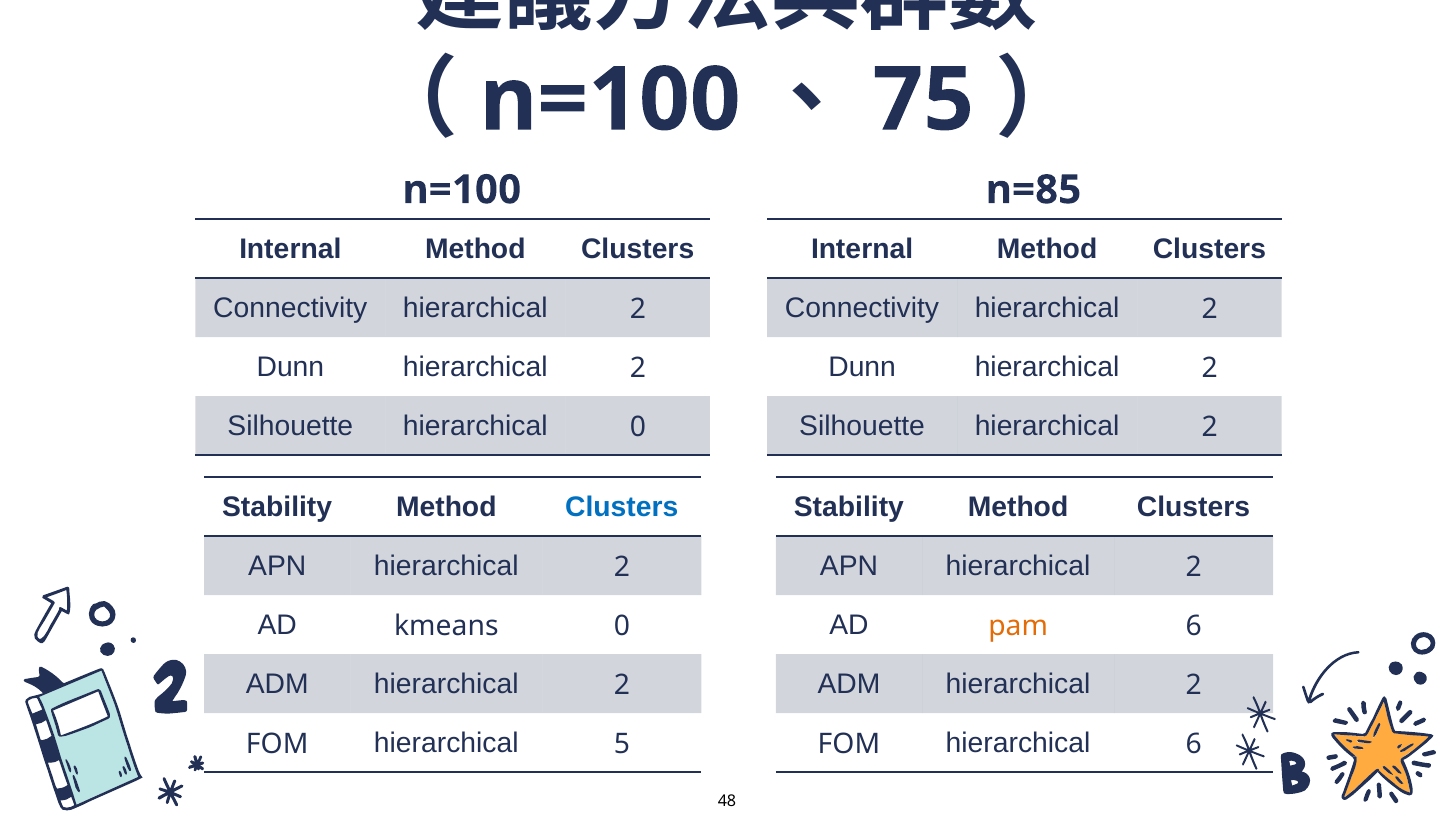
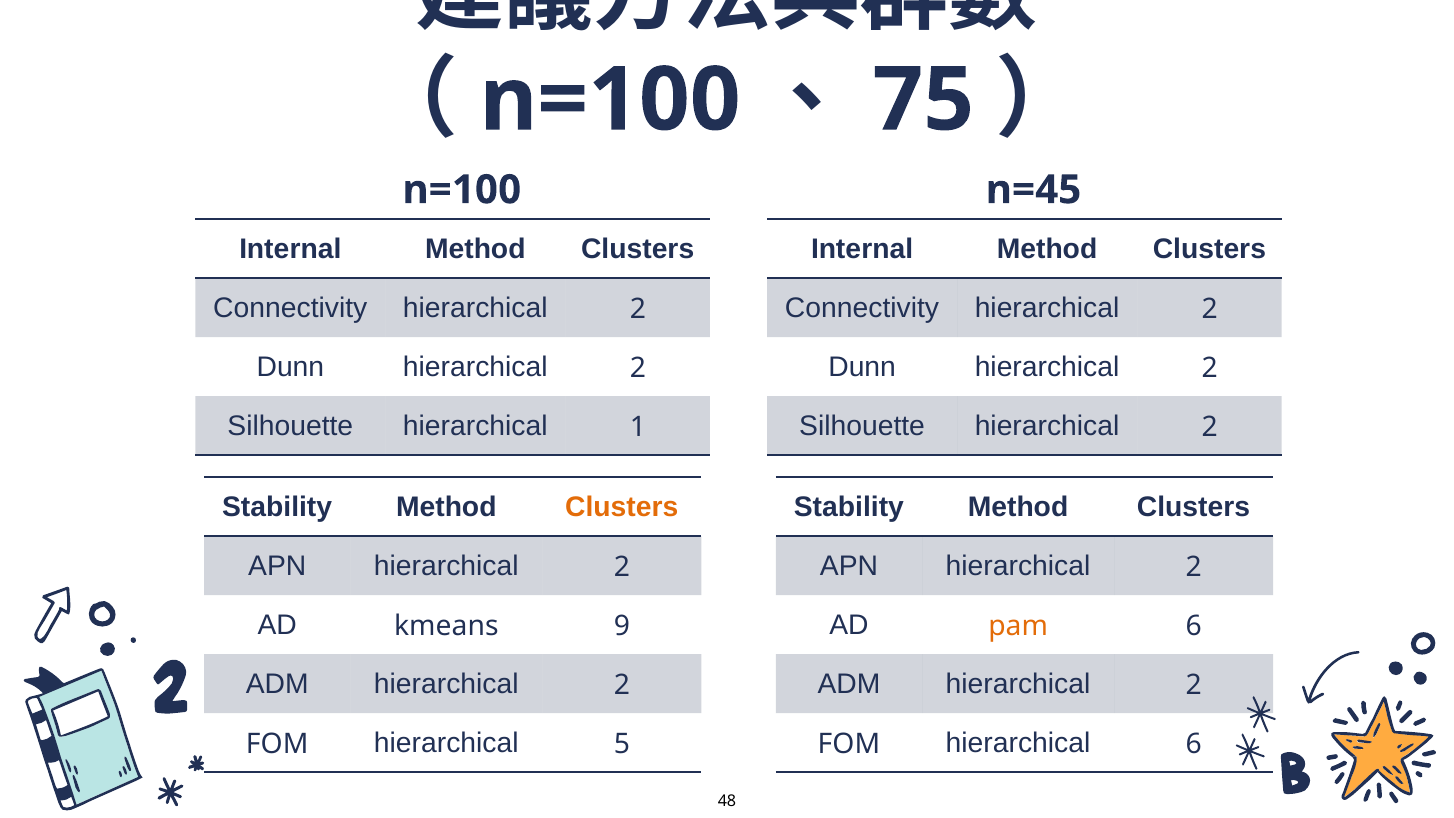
n=85: n=85 -> n=45 (1033, 190)
hierarchical 0: 0 -> 1 (638, 427)
Clusters colour: blue -> orange (622, 507)
kmeans 0: 0 -> 9 (622, 626)
